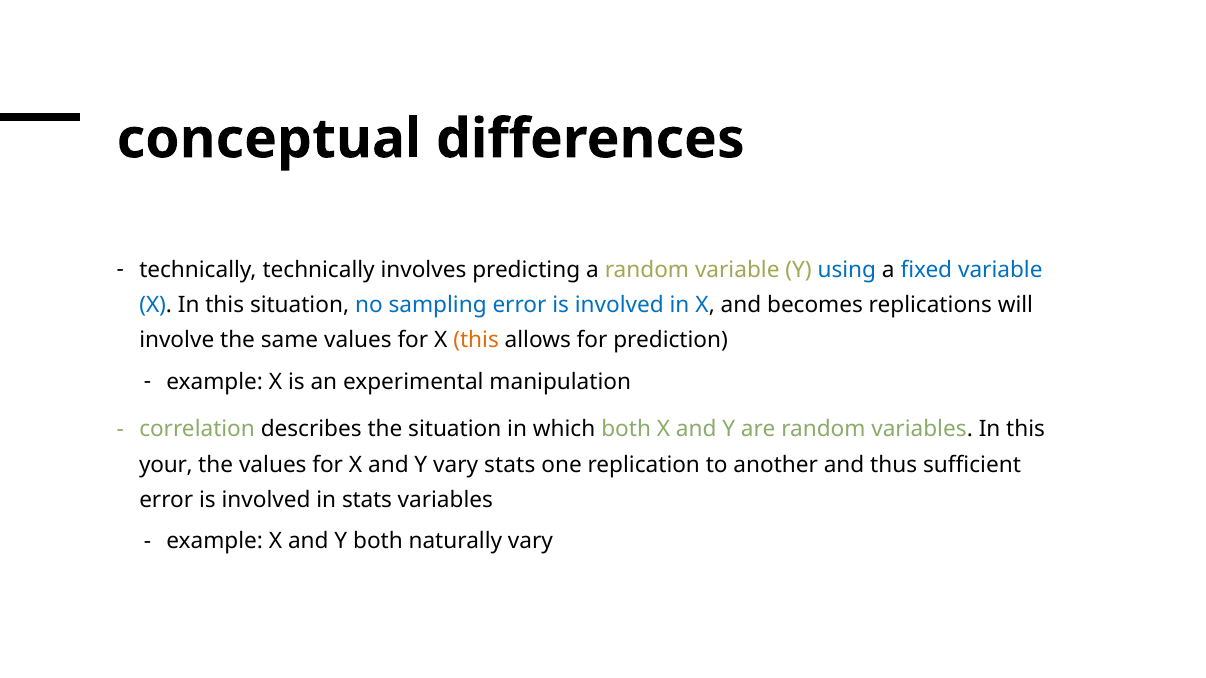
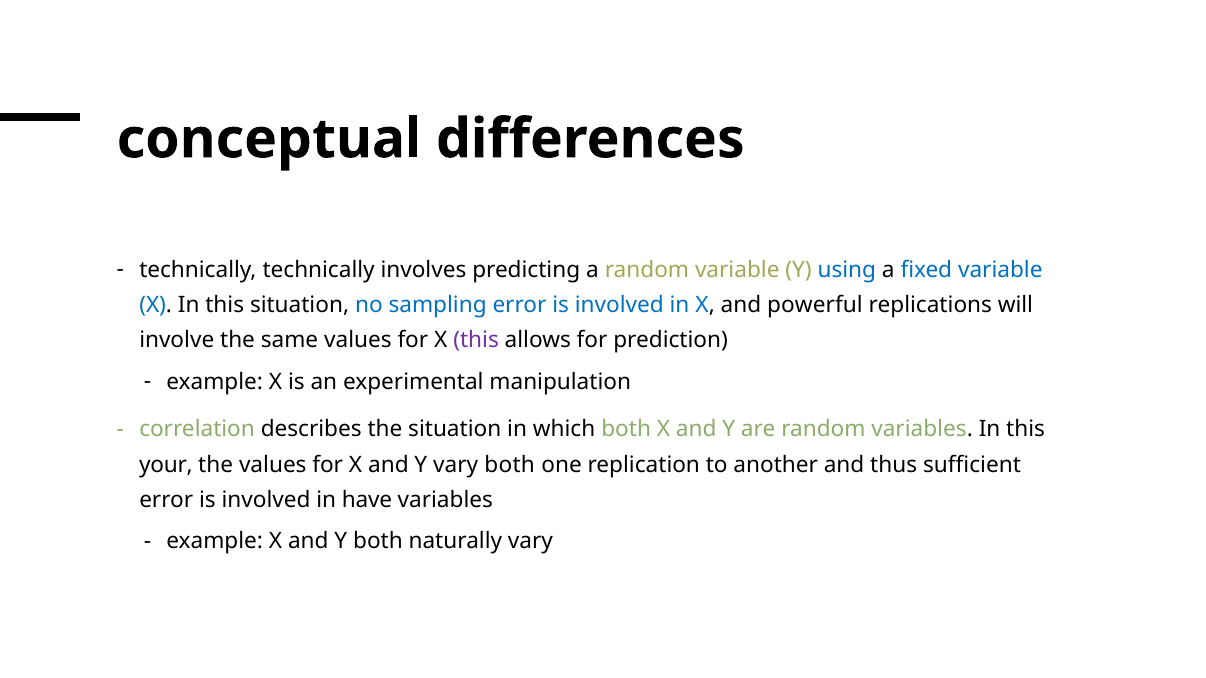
becomes: becomes -> powerful (815, 305)
this colour: orange -> purple (476, 340)
vary stats: stats -> both (510, 465)
in stats: stats -> have (367, 500)
